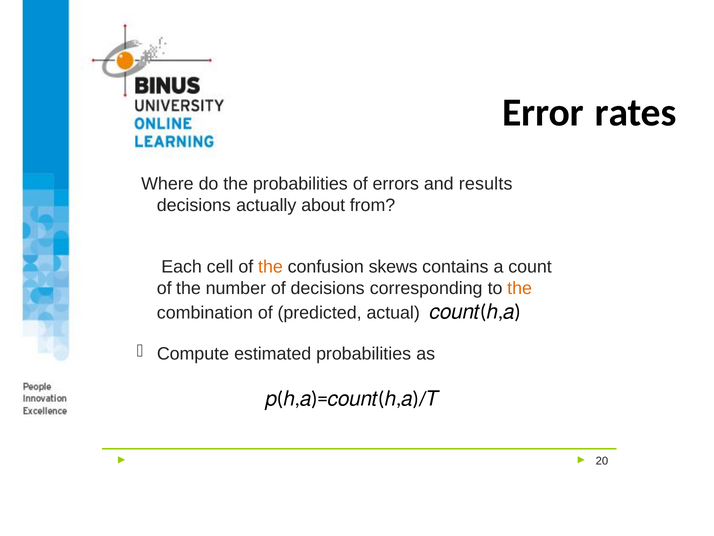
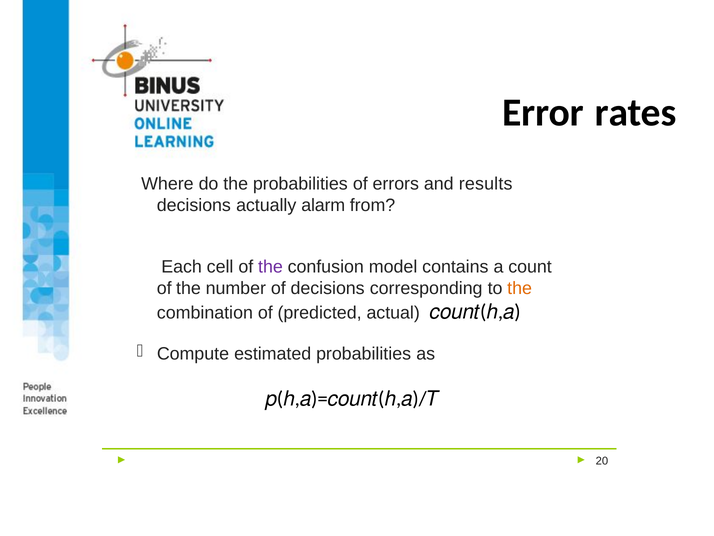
about: about -> alarm (323, 205)
the colour: orange -> purple (270, 267)
skews: skews -> model (393, 267)
